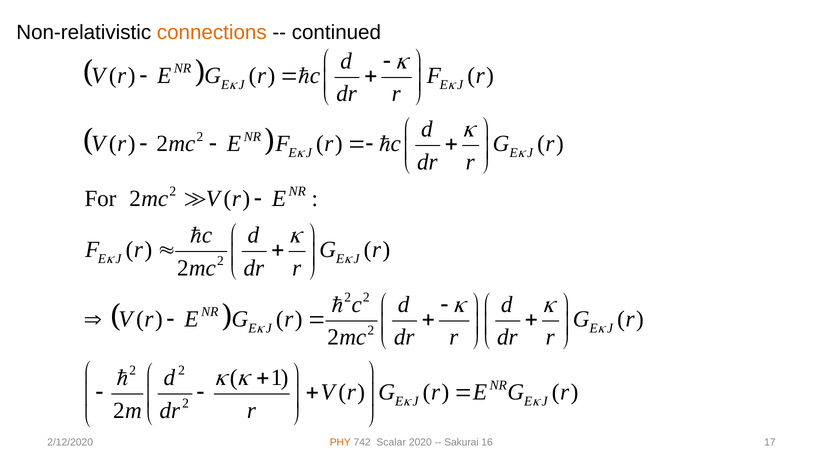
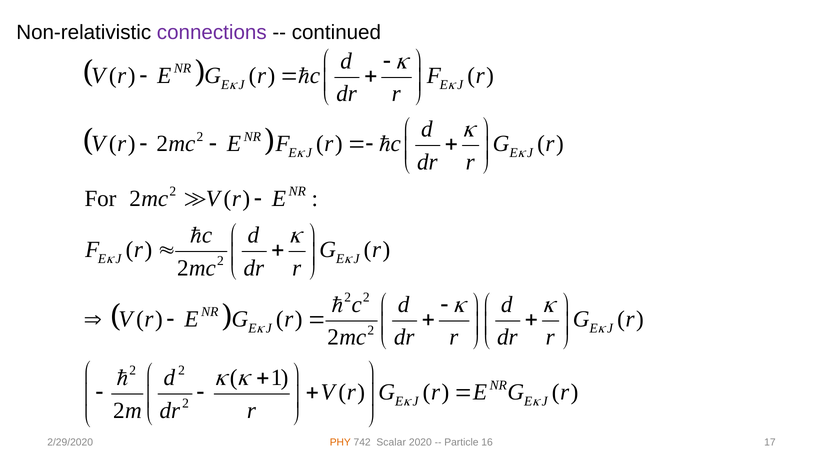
connections colour: orange -> purple (212, 32)
2/12/2020: 2/12/2020 -> 2/29/2020 (70, 442)
Sakurai: Sakurai -> Particle (461, 442)
